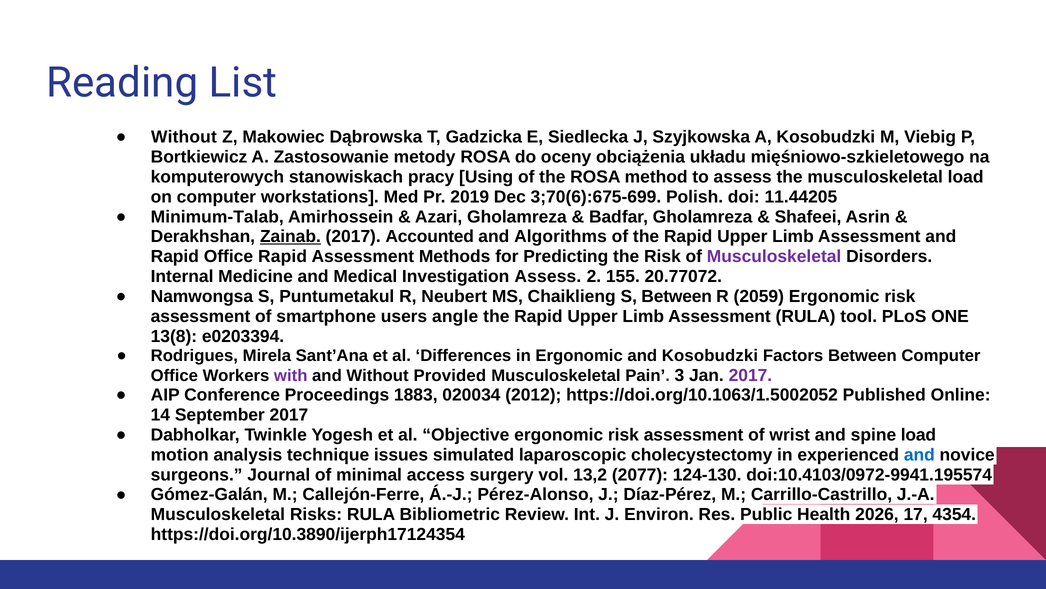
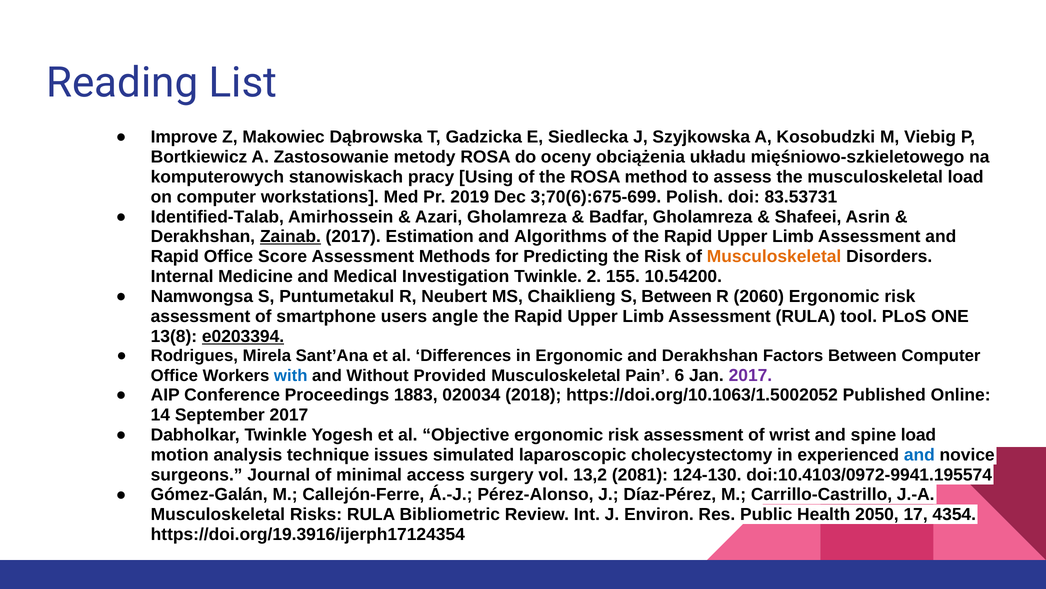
Without: Without -> Improve (184, 137)
11.44205: 11.44205 -> 83.53731 (801, 197)
Minimum-Talab: Minimum-Talab -> Identified-Talab (217, 217)
Accounted: Accounted -> Estimation (430, 236)
Office Rapid: Rapid -> Score (283, 256)
Musculoskeletal colour: purple -> orange (774, 256)
Investigation Assess: Assess -> Twinkle (548, 276)
20.77072: 20.77072 -> 10.54200 (683, 276)
2059: 2059 -> 2060 (759, 296)
e0203394 underline: none -> present (243, 336)
and Kosobudzki: Kosobudzki -> Derakhshan (710, 355)
with colour: purple -> blue (291, 375)
3: 3 -> 6 (679, 375)
2012: 2012 -> 2018 (533, 395)
2077: 2077 -> 2081 (640, 474)
2026: 2026 -> 2050 (877, 514)
https://doi.org/10.3890/ijerph17124354: https://doi.org/10.3890/ijerph17124354 -> https://doi.org/19.3916/ijerph17124354 (308, 534)
